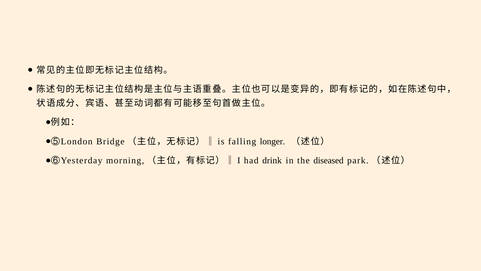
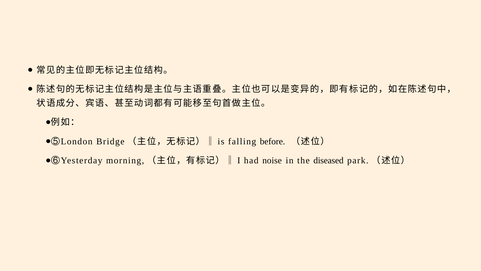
longer: longer -> before (272, 141)
drink: drink -> noise (272, 160)
